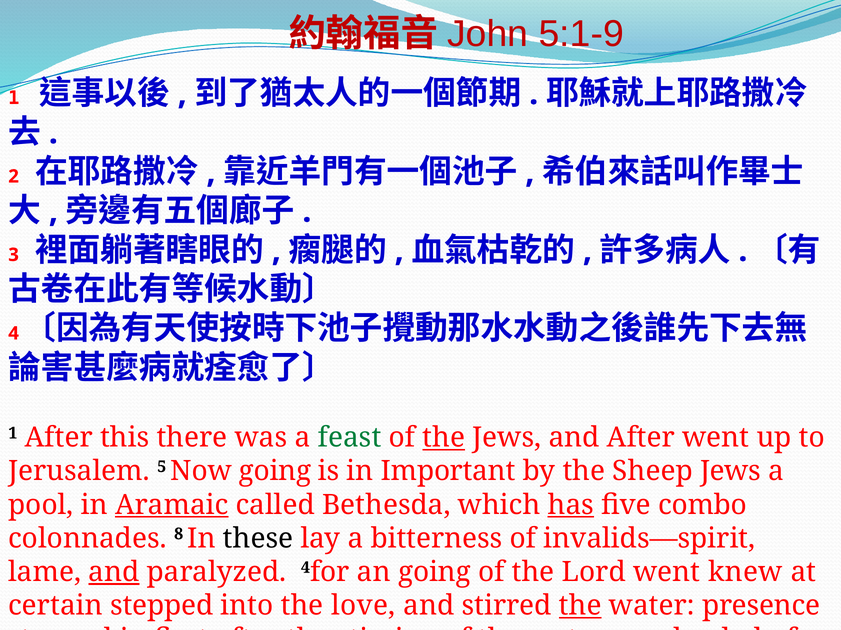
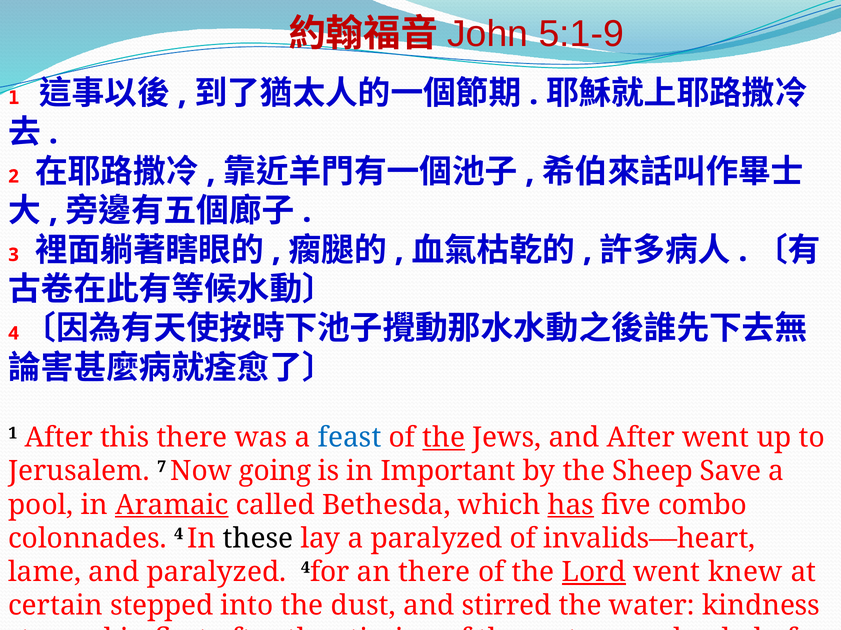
feast colour: green -> blue (350, 438)
5: 5 -> 7 (162, 467)
Sheep Jews: Jews -> Save (731, 472)
colonnades 8: 8 -> 4 (179, 535)
a bitterness: bitterness -> paralyzed (437, 539)
invalids—spirit: invalids—spirit -> invalids—heart (649, 539)
and underline: present -> none (114, 573)
an going: going -> there (434, 573)
Lord underline: none -> present (594, 573)
love: love -> dust (363, 606)
the underline: present -> none (580, 606)
presence: presence -> kindness (761, 606)
